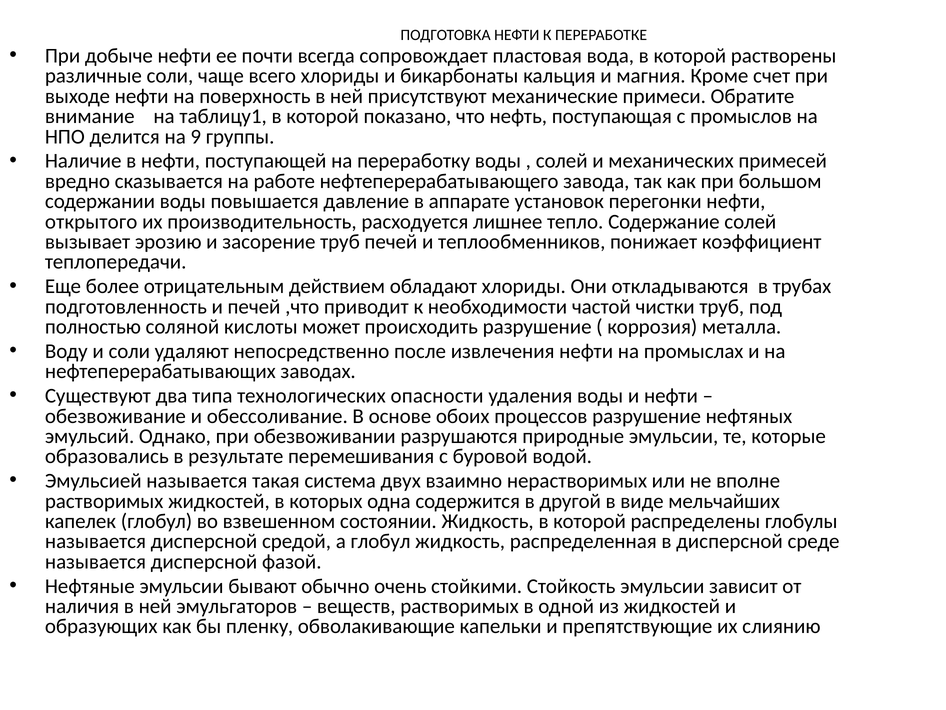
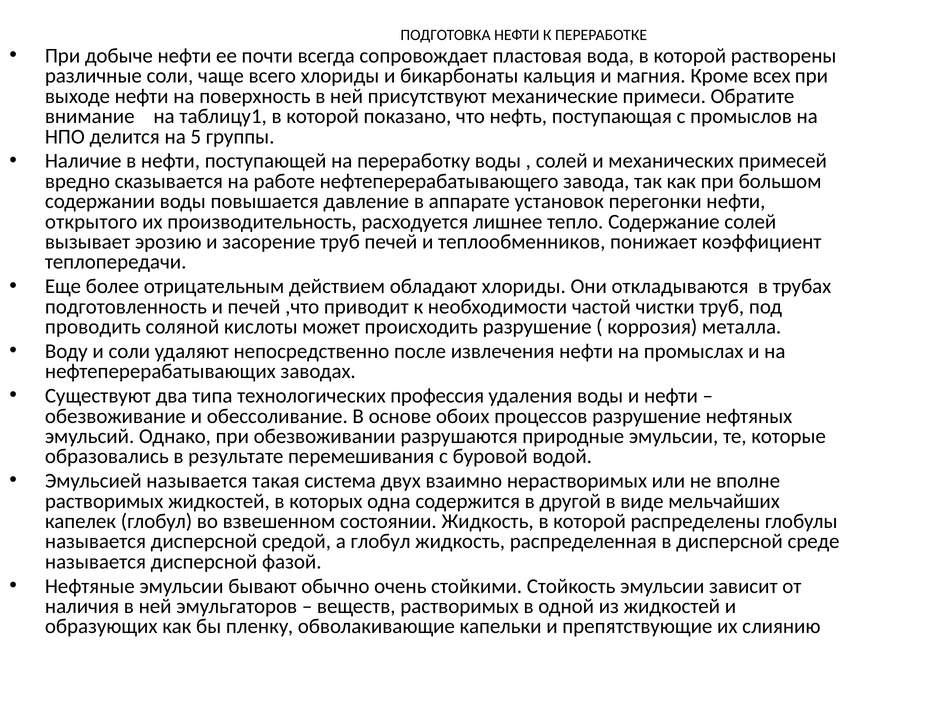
счет: счет -> всех (772, 76)
9: 9 -> 5 (196, 137)
полностью: полностью -> проводить (93, 327)
опасности: опасности -> профессия (437, 396)
